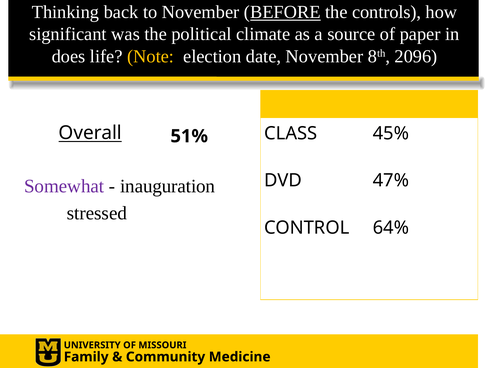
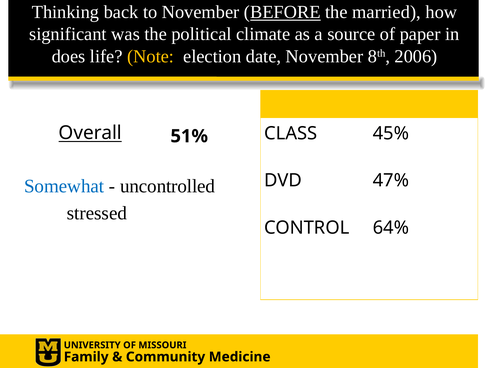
controls: controls -> married (387, 12)
2096: 2096 -> 2006 (416, 56)
Somewhat colour: purple -> blue (64, 186)
inauguration: inauguration -> uncontrolled (168, 186)
